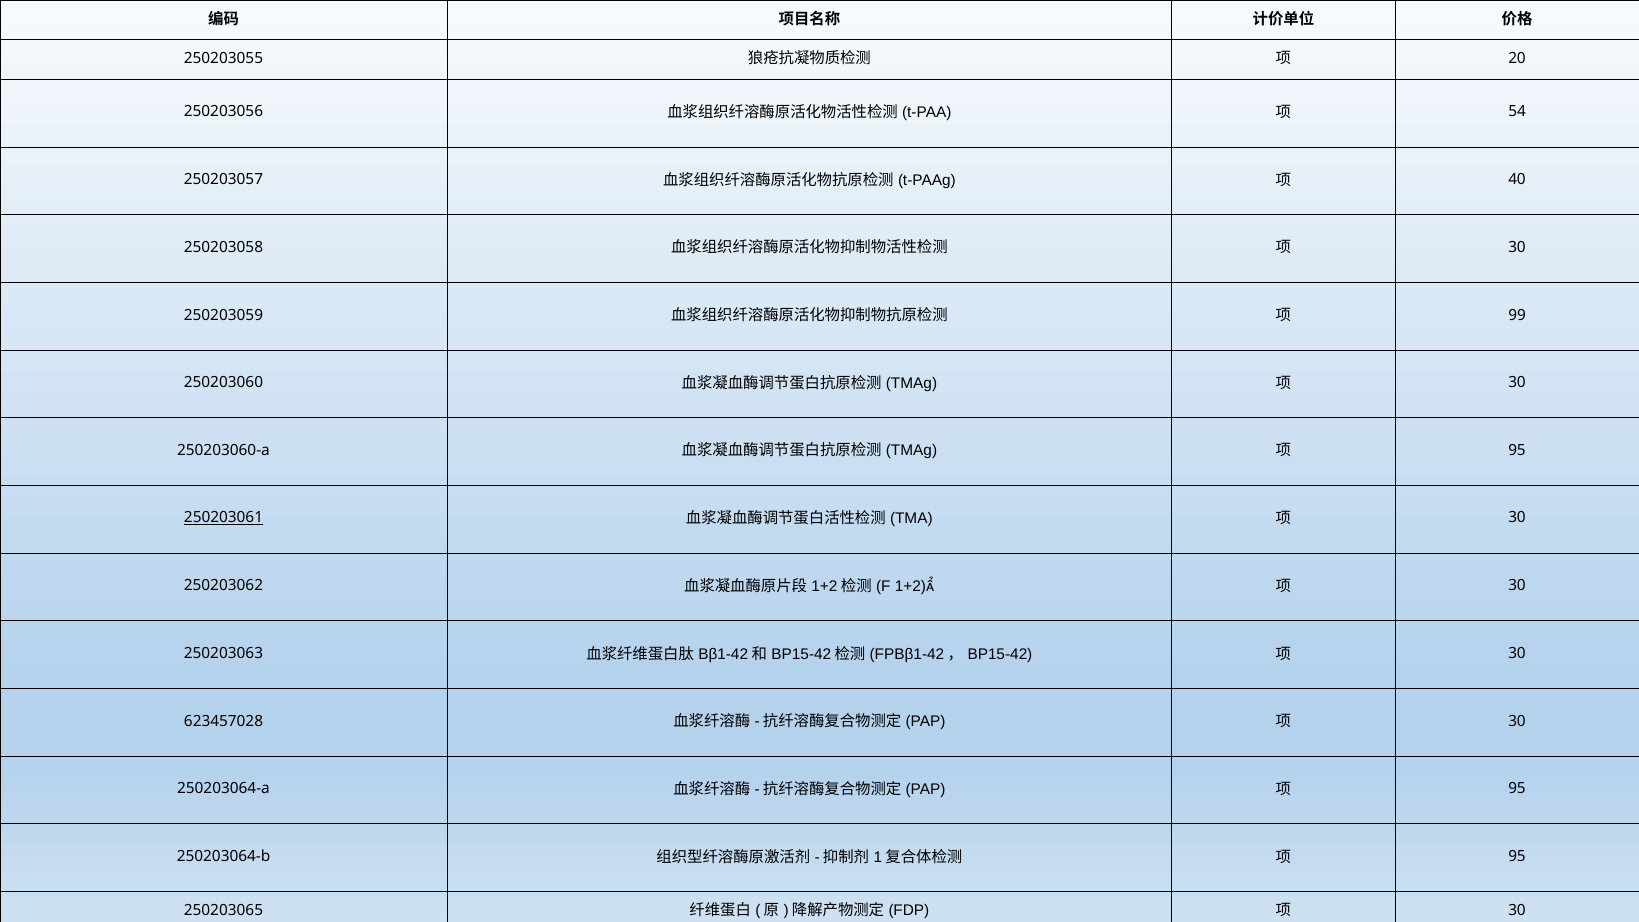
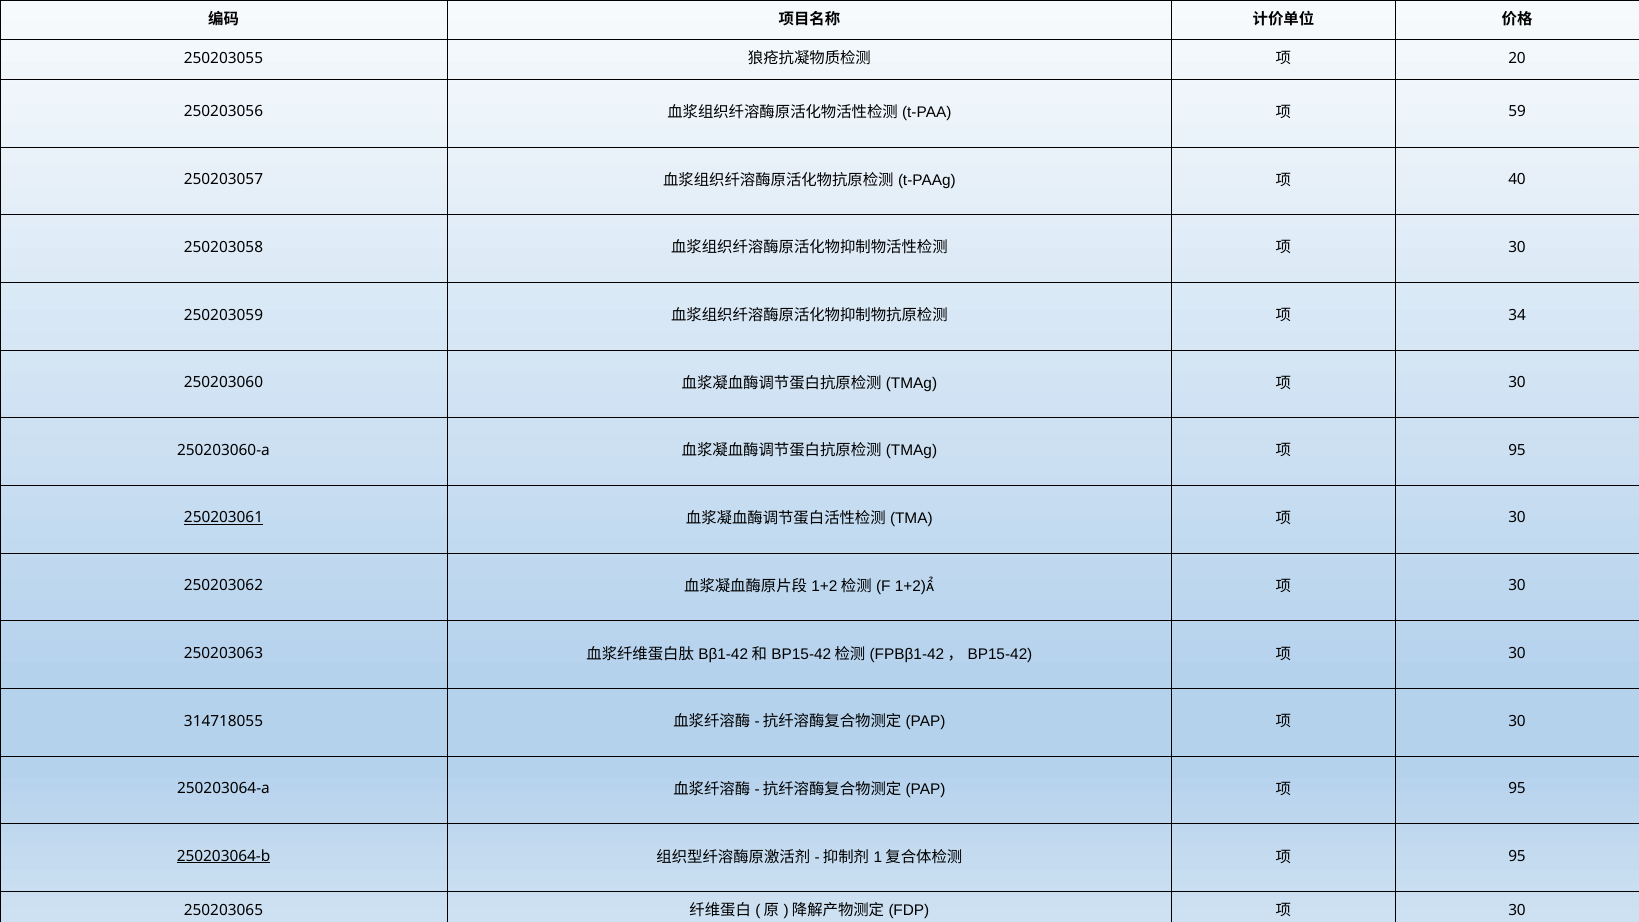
54: 54 -> 59 (1517, 112)
99: 99 -> 34 (1517, 315)
623457028: 623457028 -> 314718055 (224, 721)
250203064-b underline: none -> present (224, 856)
